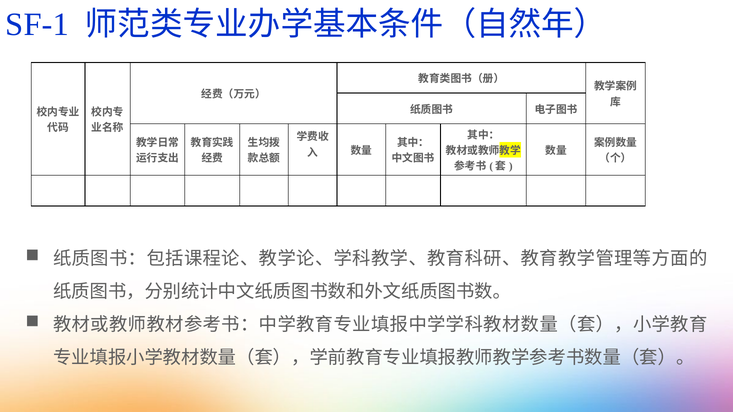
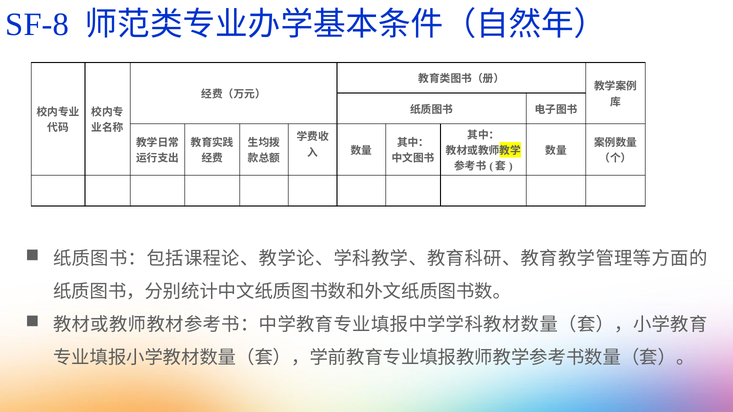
SF-1: SF-1 -> SF-8 (37, 25)
